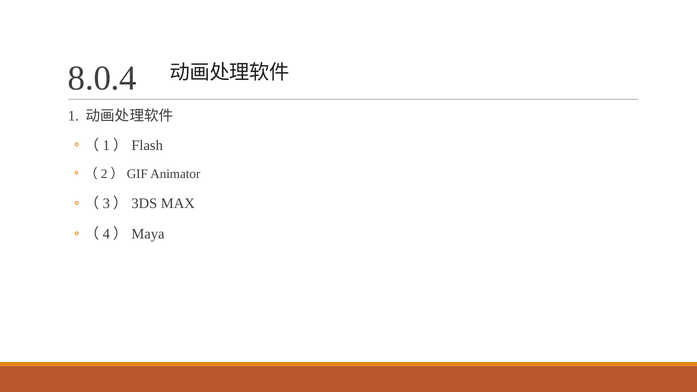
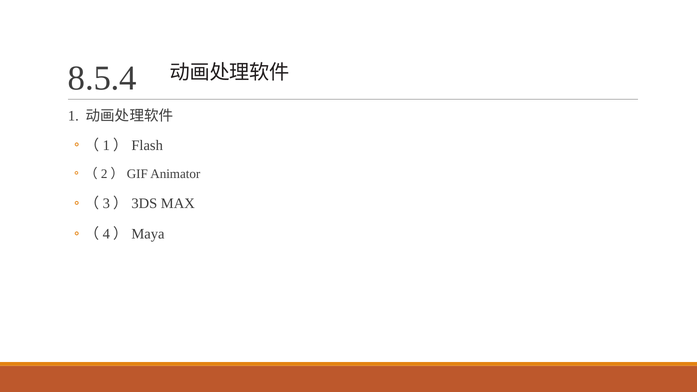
8.0.4: 8.0.4 -> 8.5.4 (102, 78)
